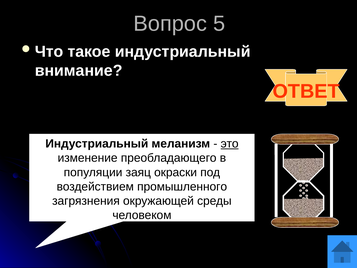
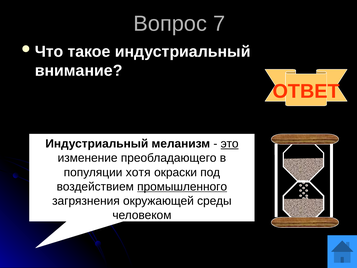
5: 5 -> 7 (219, 24)
заяц: заяц -> хотя (138, 172)
промышленного underline: none -> present (182, 186)
